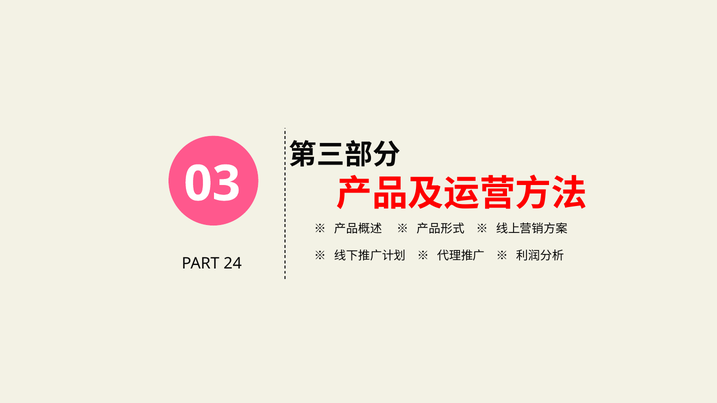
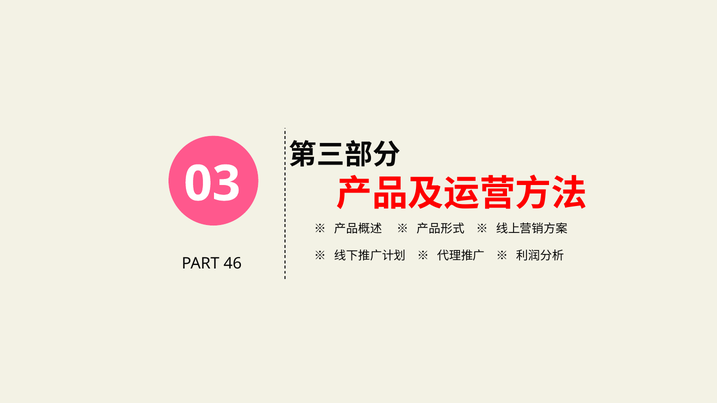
24: 24 -> 46 (233, 264)
